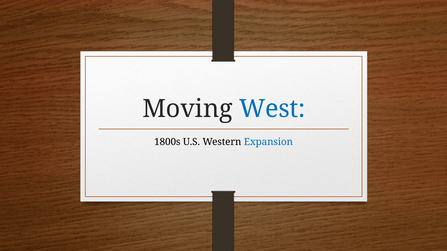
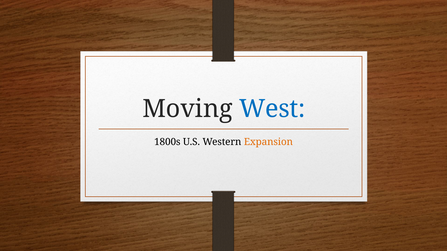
Expansion colour: blue -> orange (268, 142)
